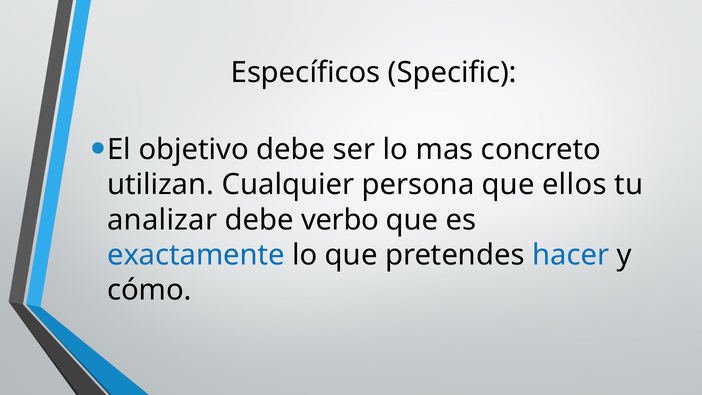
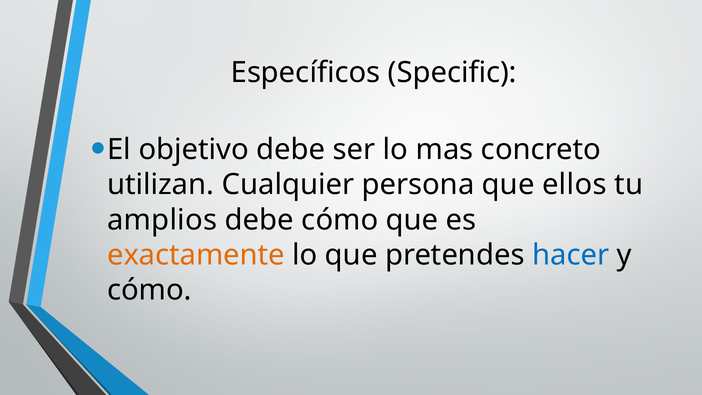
analizar: analizar -> amplios (162, 220)
debe verbo: verbo -> cómo (340, 220)
exactamente colour: blue -> orange (196, 255)
